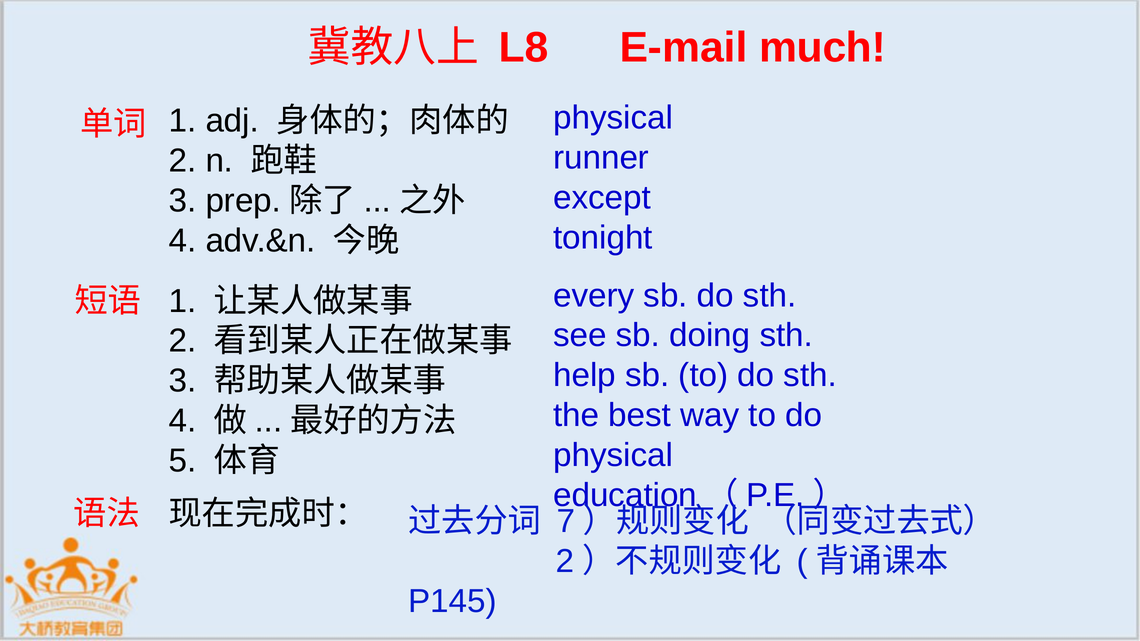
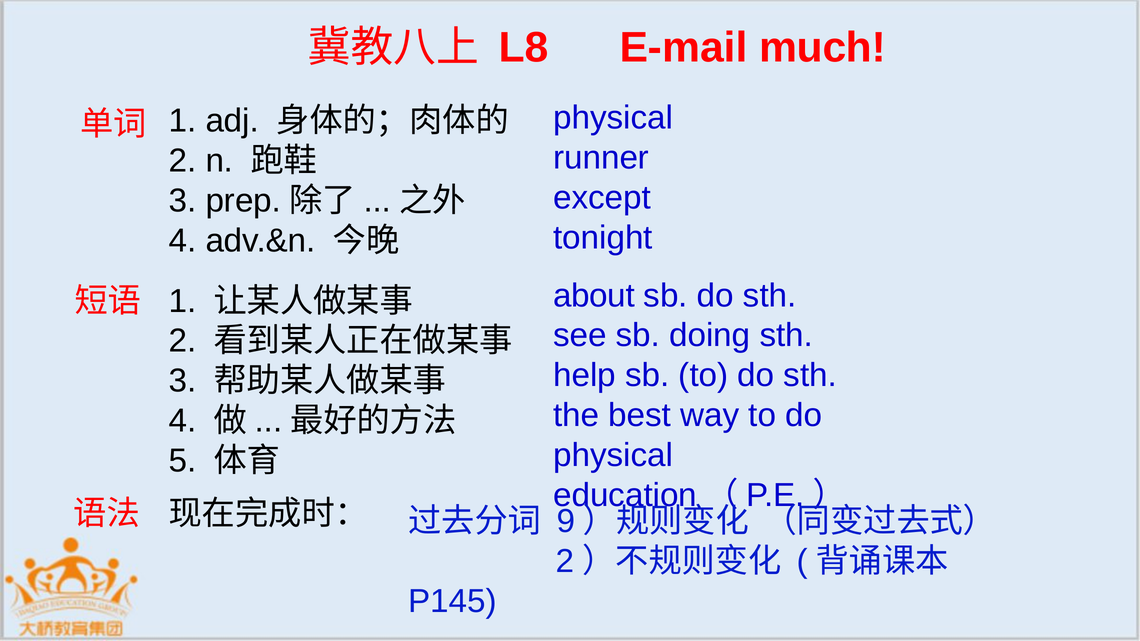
every: every -> about (594, 296)
7: 7 -> 9 (566, 522)
